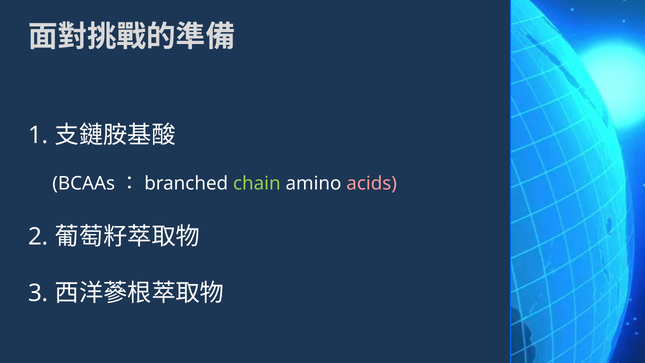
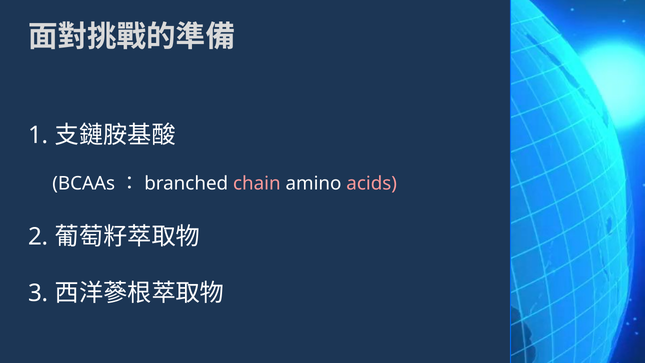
chain colour: light green -> pink (257, 183)
